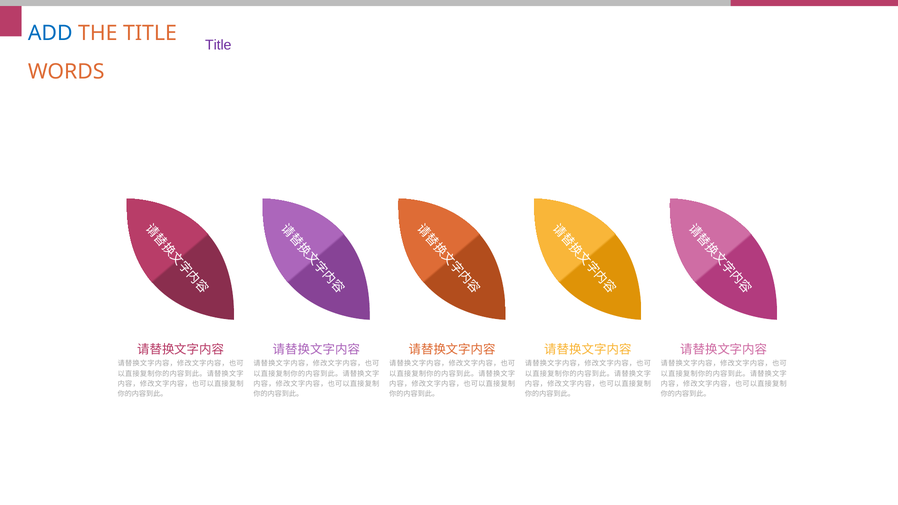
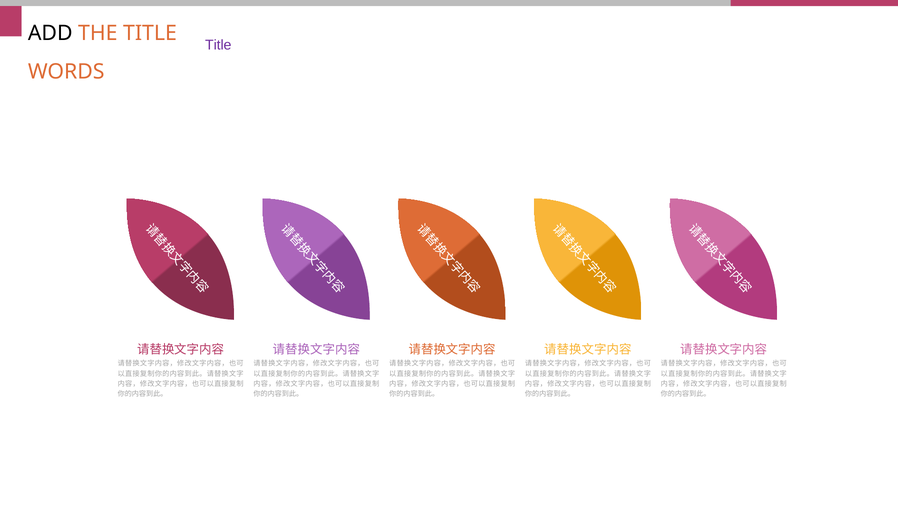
ADD colour: blue -> black (50, 33)
